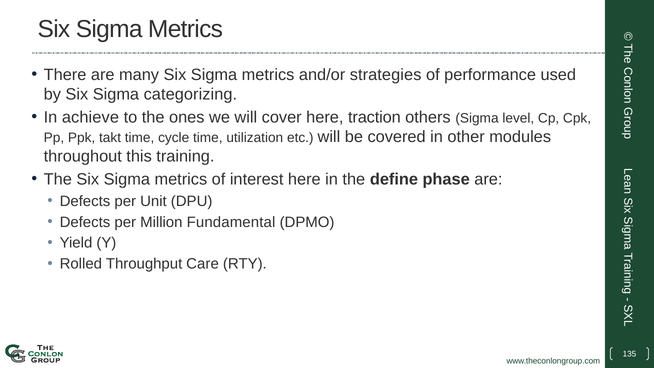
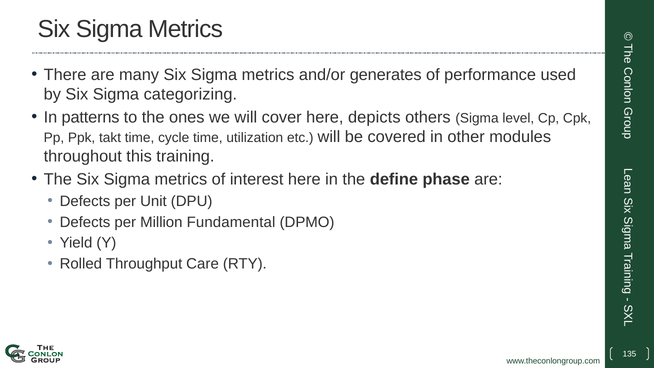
strategies: strategies -> generates (386, 75)
achieve: achieve -> patterns (91, 117)
traction: traction -> depicts (374, 117)
